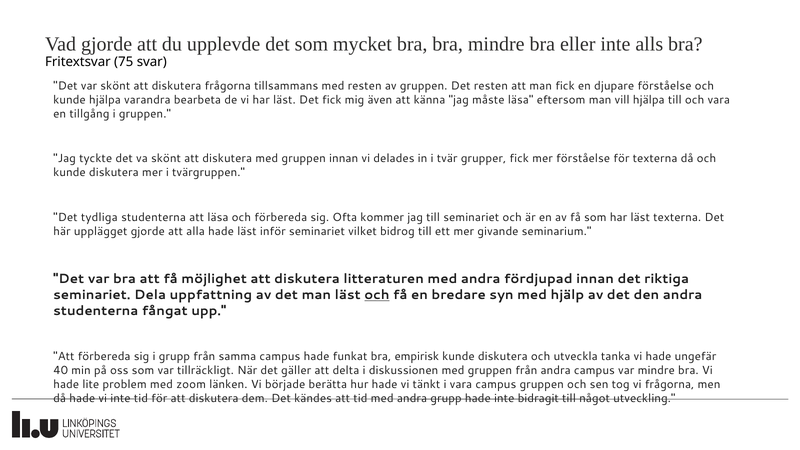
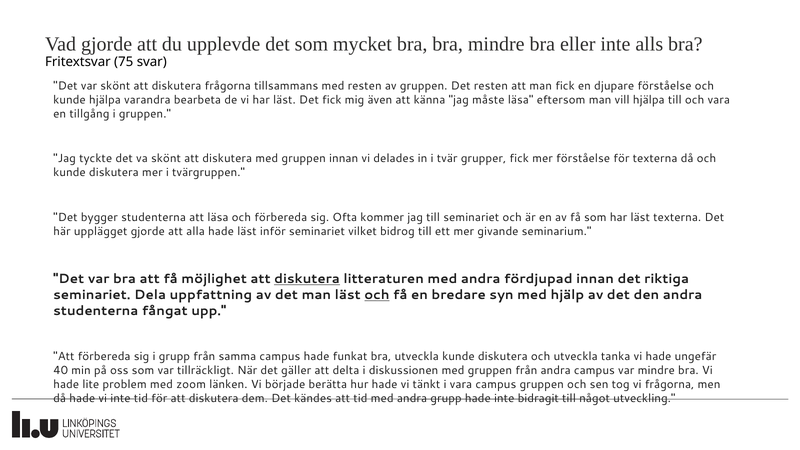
tydliga: tydliga -> bygger (99, 217)
diskutera underline: none -> present (307, 279)
bra empirisk: empirisk -> utveckla (417, 357)
